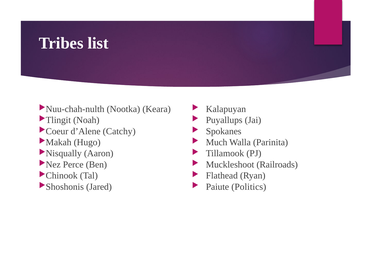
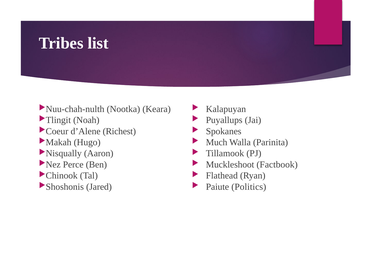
Catchy: Catchy -> Richest (119, 131)
Railroads: Railroads -> Factbook (277, 165)
